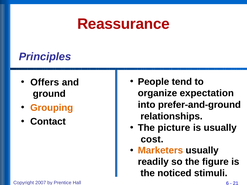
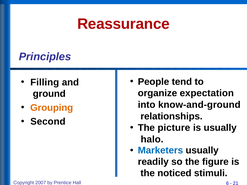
Offers: Offers -> Filling (45, 82)
prefer-and-ground: prefer-and-ground -> know-and-ground (199, 105)
Contact: Contact -> Second (48, 122)
cost: cost -> halo (152, 139)
Marketers colour: orange -> blue (160, 151)
